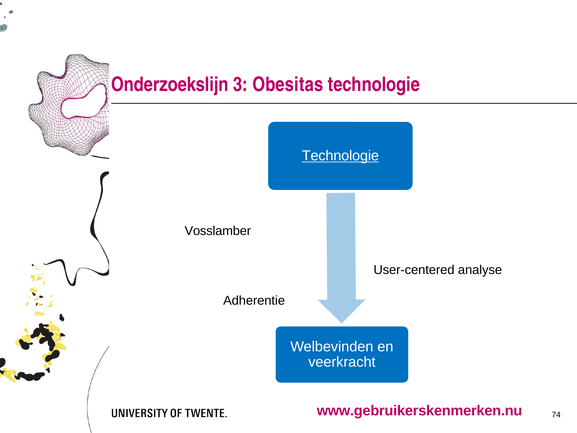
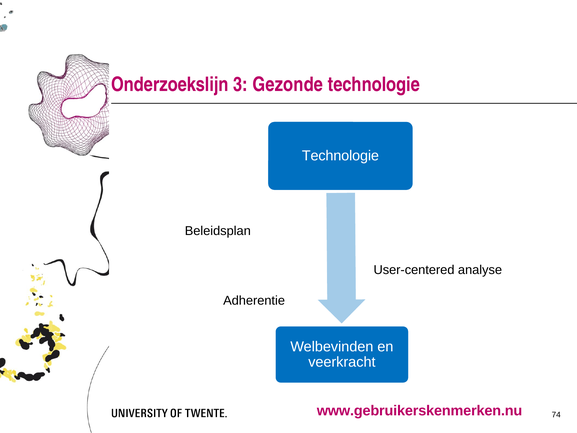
Obesitas: Obesitas -> Gezonde (288, 84)
Technologie underline: present -> none (340, 156)
Vosslamber: Vosslamber -> Beleidsplan (218, 231)
